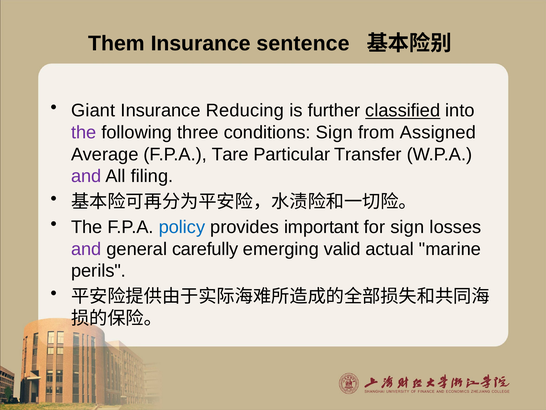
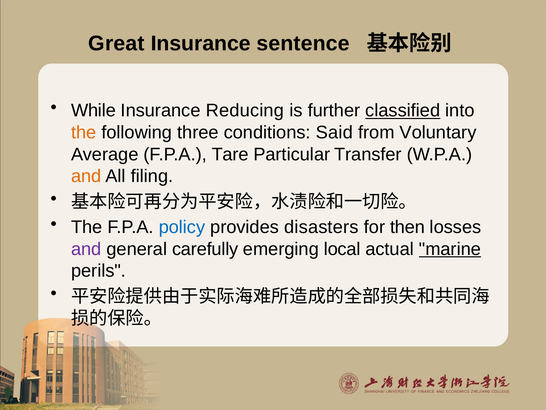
Them: Them -> Great (116, 43)
Giant: Giant -> While (93, 110)
the colour: purple -> orange (84, 132)
conditions Sign: Sign -> Said (334, 132)
Assigned: Assigned -> Voluntary (438, 132)
and colour: purple -> orange (86, 176)
important: important -> disasters (321, 227)
for sign: sign -> then (408, 227)
valid: valid -> local (342, 249)
marine underline: none -> present (450, 249)
